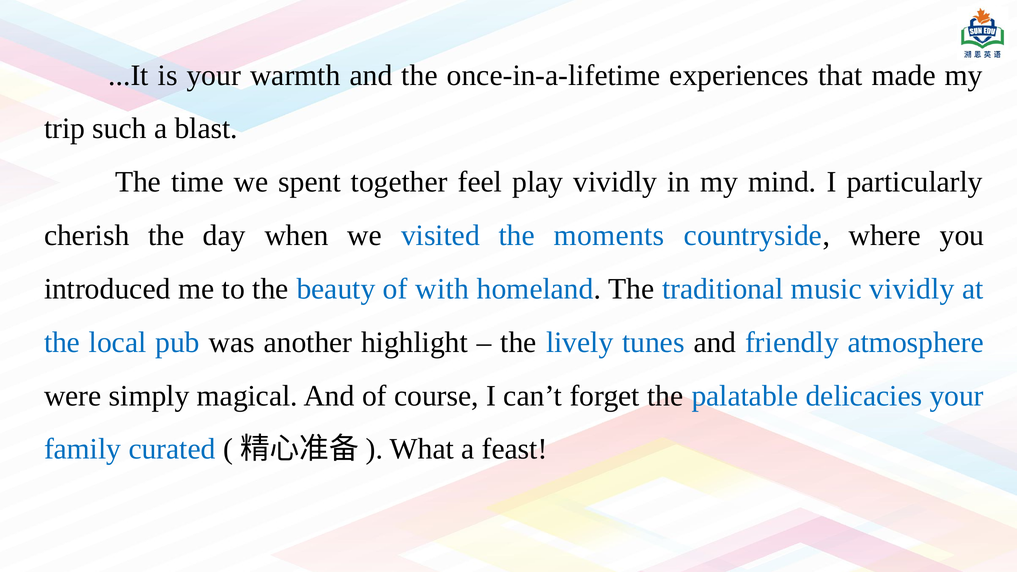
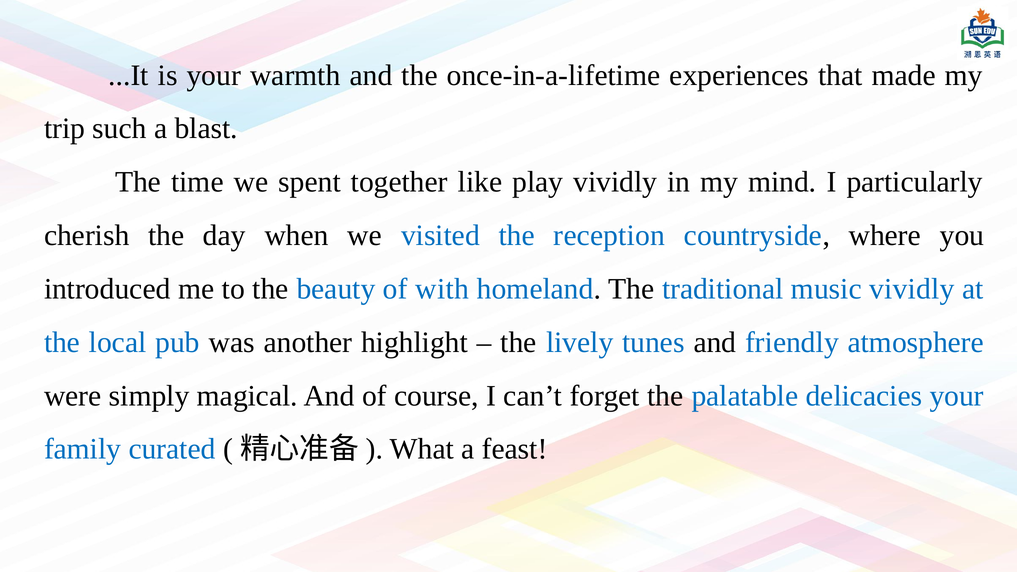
feel: feel -> like (480, 182)
moments: moments -> reception (609, 236)
